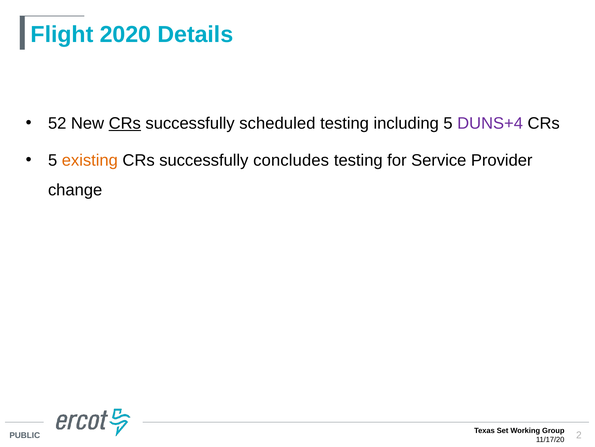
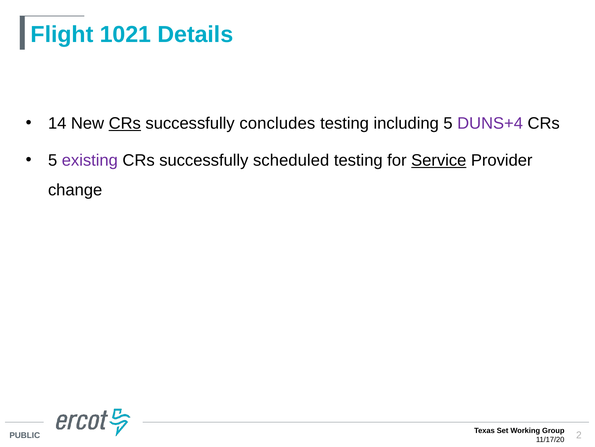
2020: 2020 -> 1021 (125, 34)
52: 52 -> 14 (57, 123)
scheduled: scheduled -> concludes (277, 123)
existing colour: orange -> purple (90, 160)
concludes: concludes -> scheduled (291, 160)
Service underline: none -> present (439, 160)
